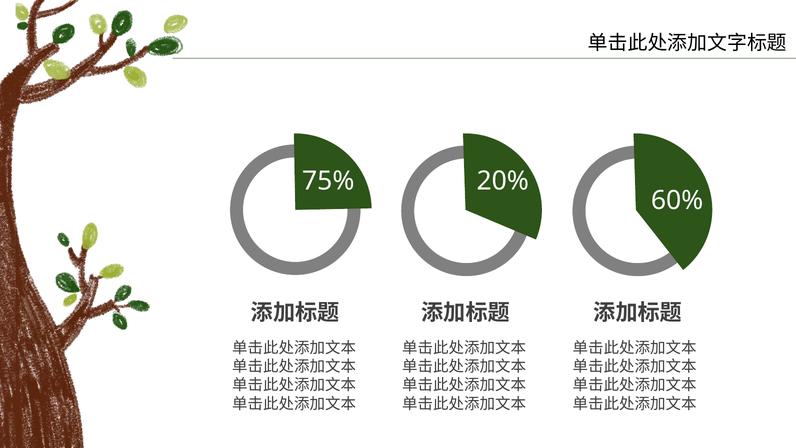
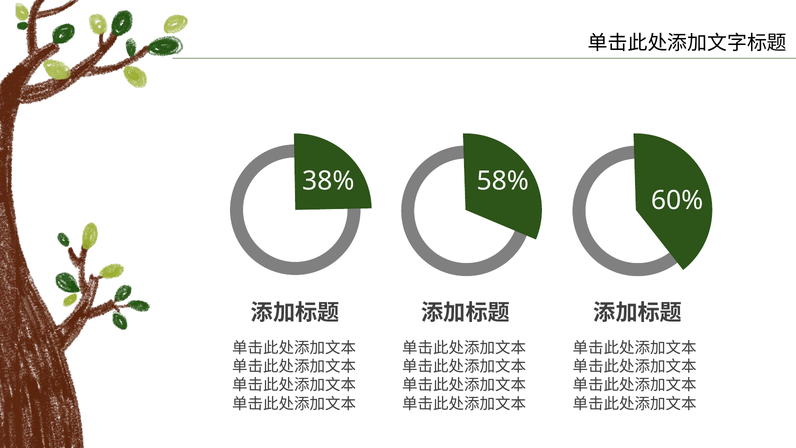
75%: 75% -> 38% (328, 181)
20%: 20% -> 58% (503, 181)
